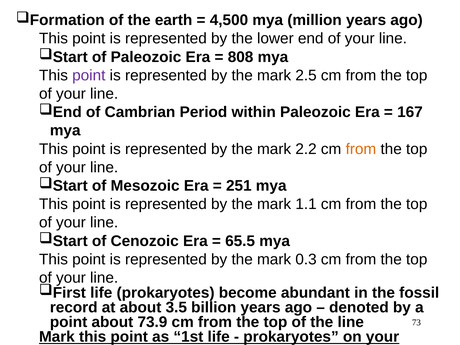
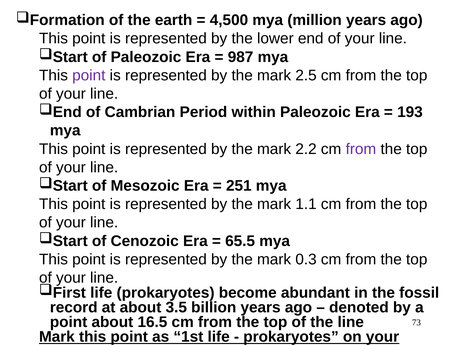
808: 808 -> 987 (241, 57)
167: 167 -> 193 (410, 112)
from colour: orange -> purple (361, 149)
73.9: 73.9 -> 16.5 (152, 322)
